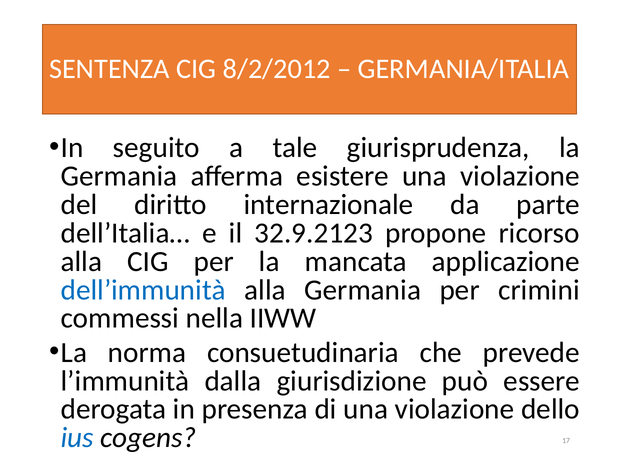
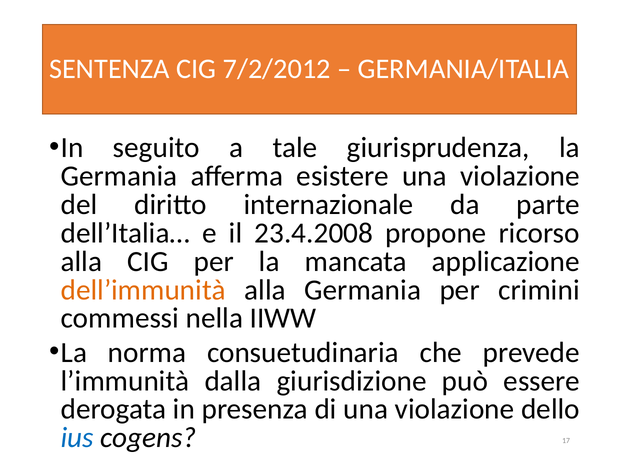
8/2/2012: 8/2/2012 -> 7/2/2012 (277, 69)
32.9.2123: 32.9.2123 -> 23.4.2008 (314, 233)
dell’immunità colour: blue -> orange (143, 290)
